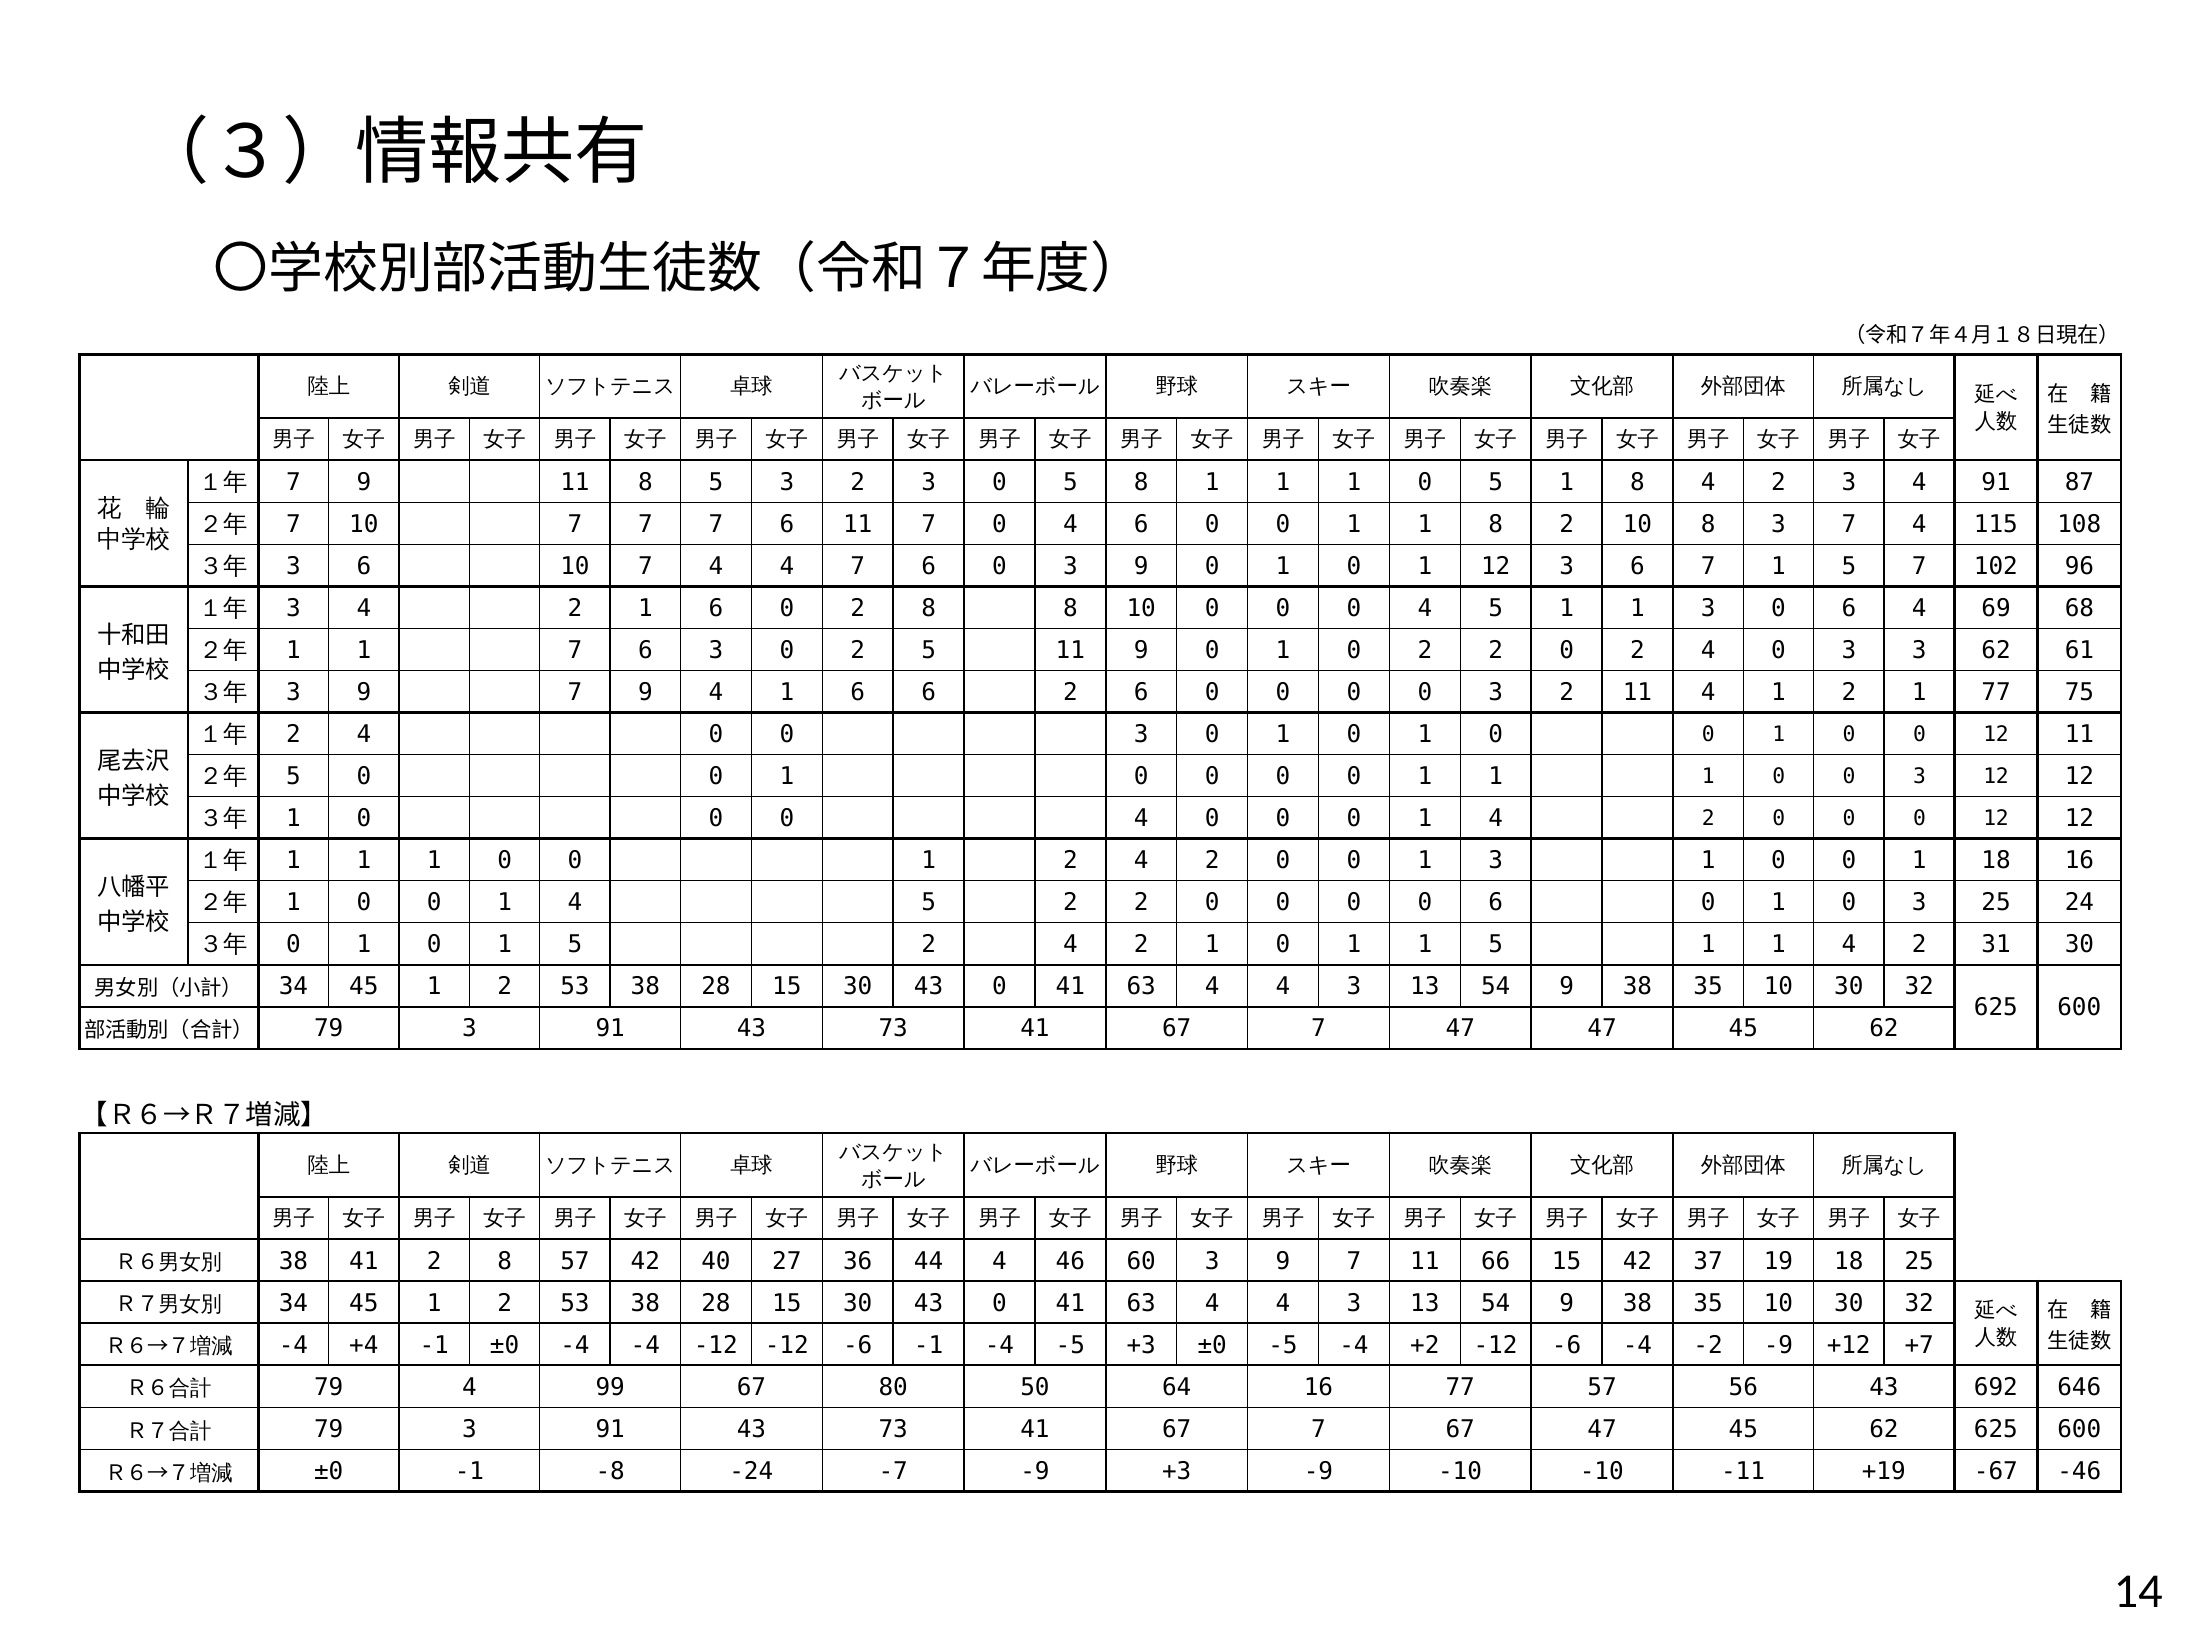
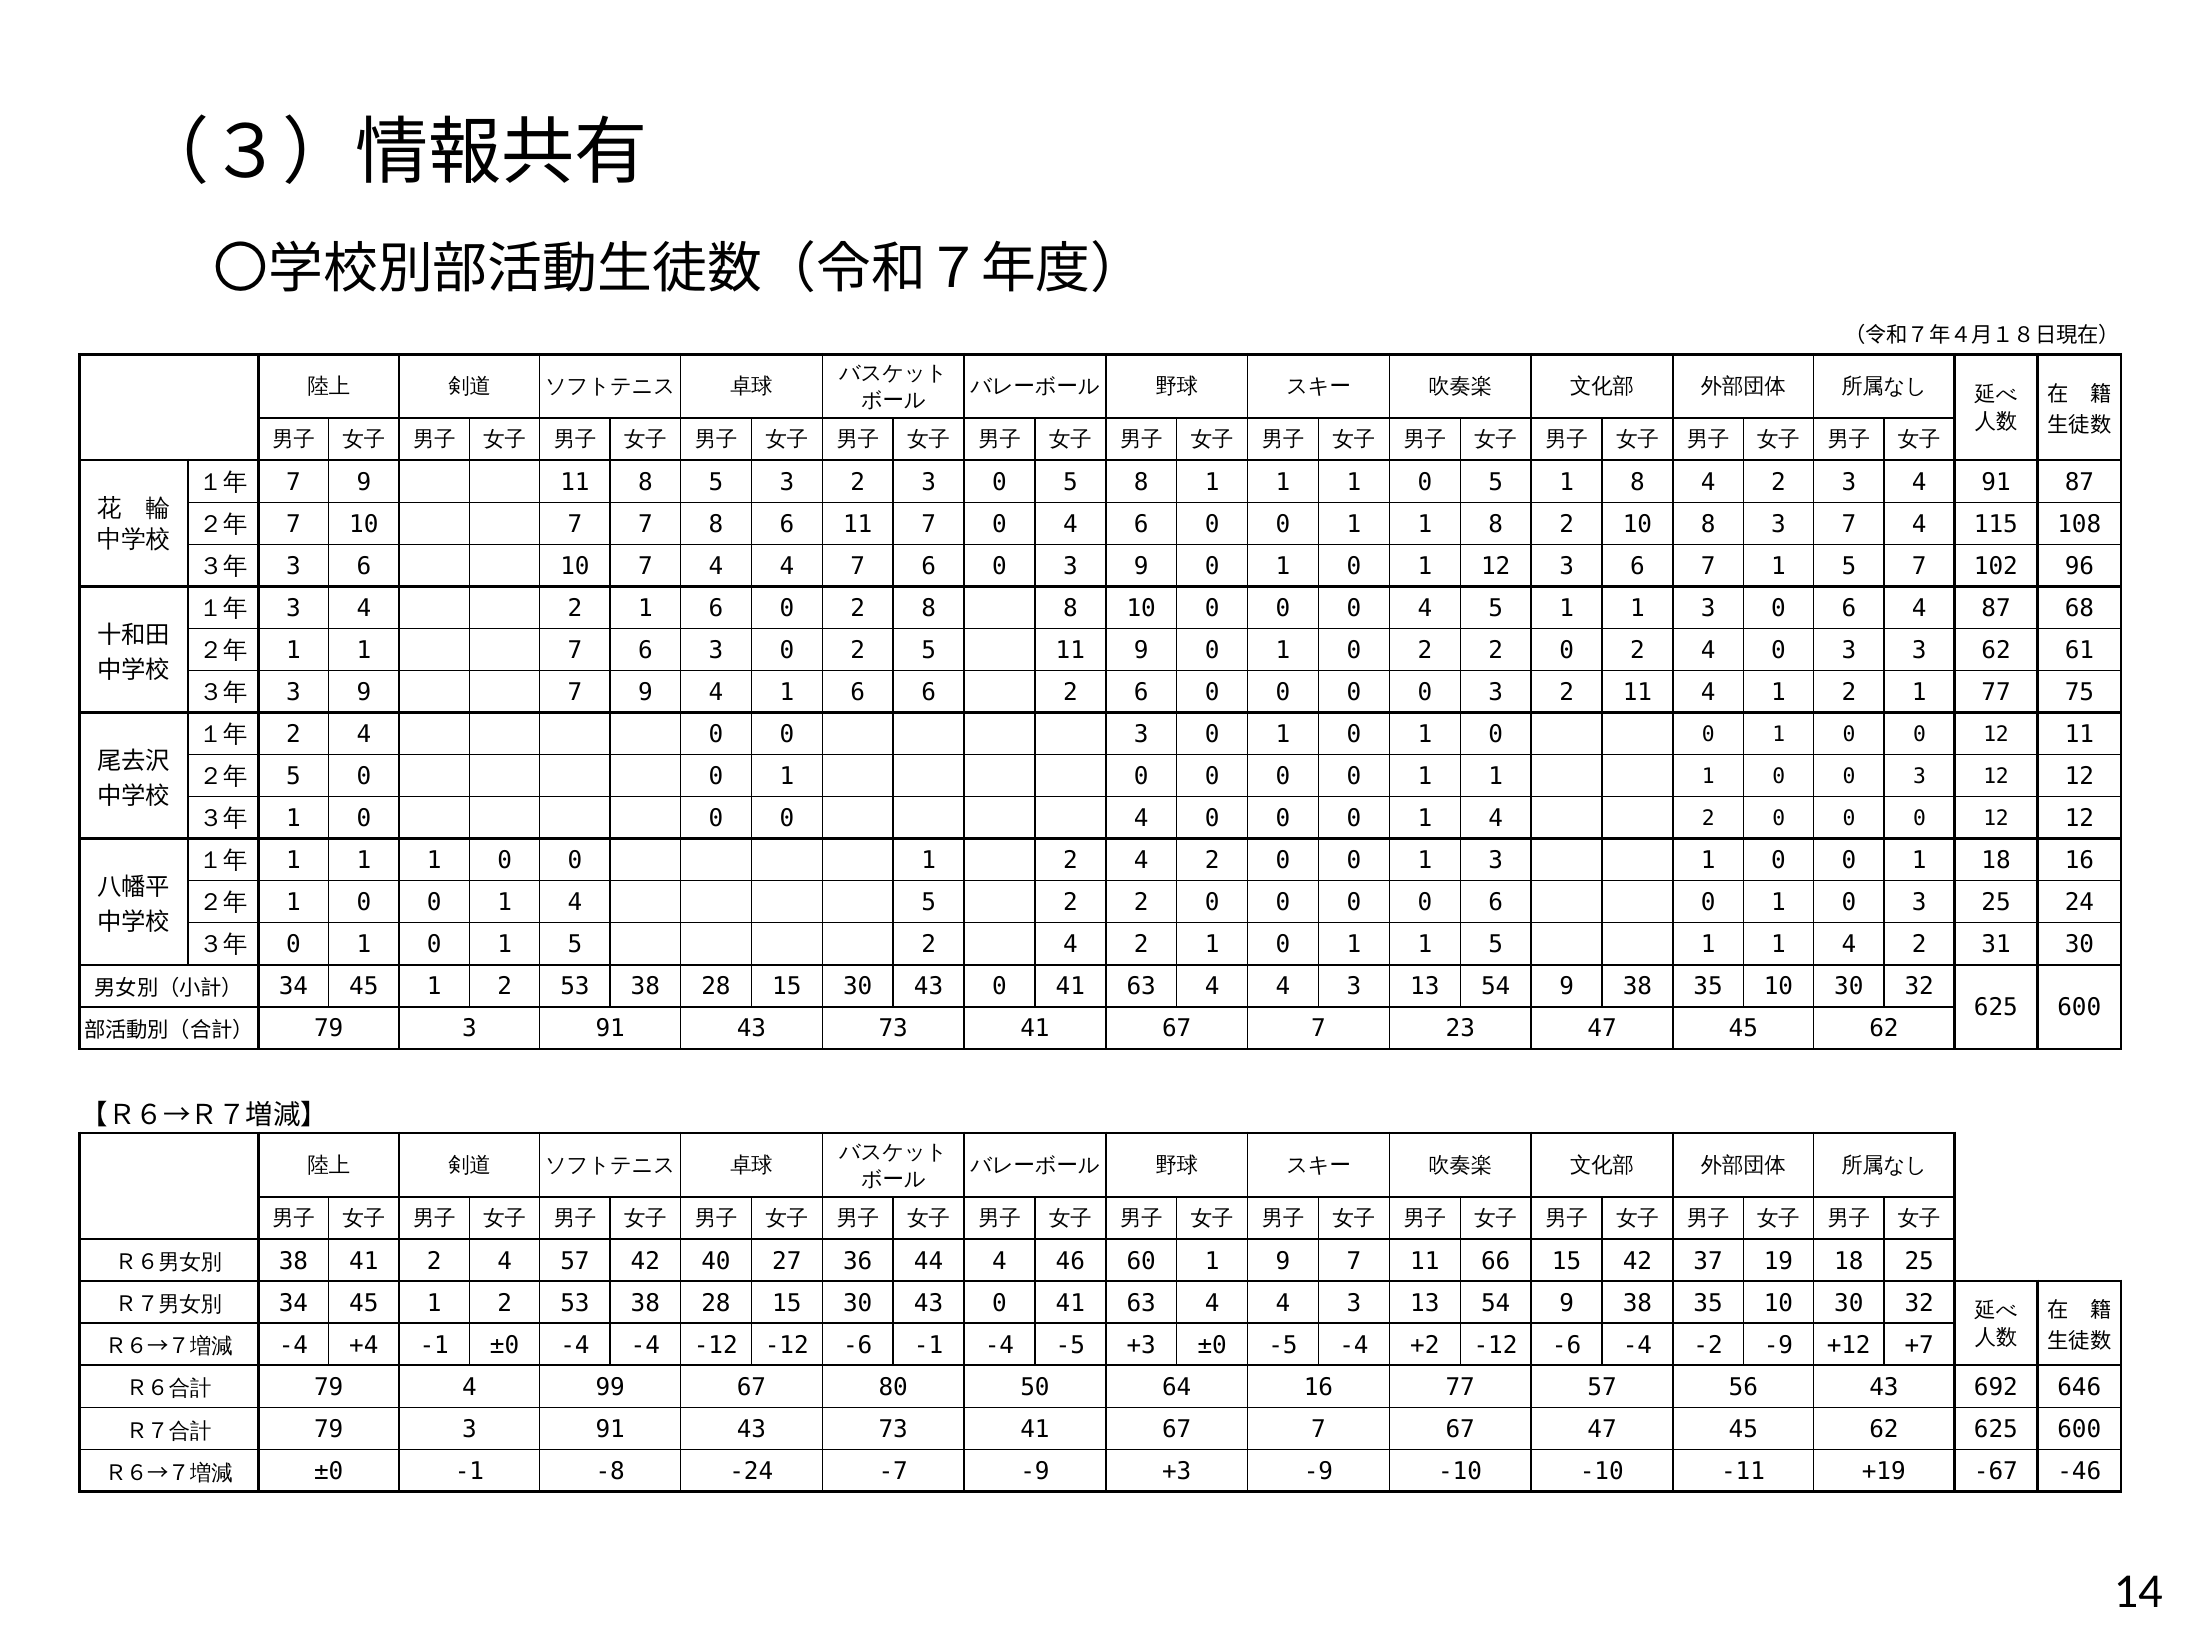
7 7 7: 7 -> 8 (716, 524)
4 69: 69 -> 87 (1996, 608)
7 47: 47 -> 23 (1460, 1029)
41 2 8: 8 -> 4 (505, 1261)
60 3: 3 -> 1 (1212, 1261)
